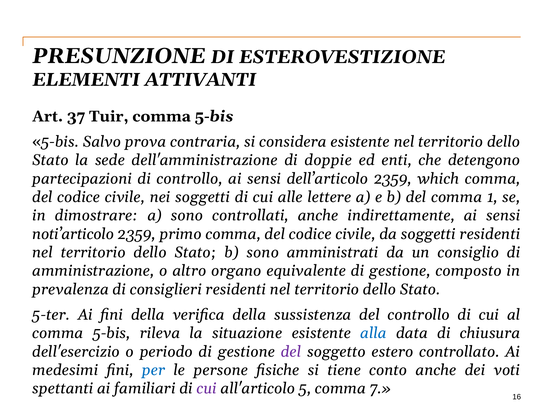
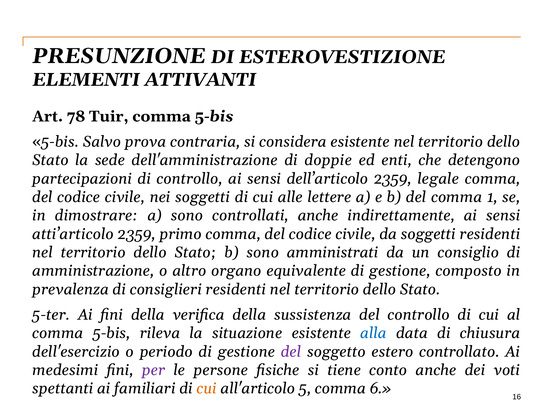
37: 37 -> 78 (76, 116)
which: which -> legale (438, 179)
noti’articolo: noti’articolo -> atti’articolo (73, 234)
per colour: blue -> purple (154, 370)
cui colour: purple -> orange (207, 388)
7: 7 -> 6 (380, 388)
